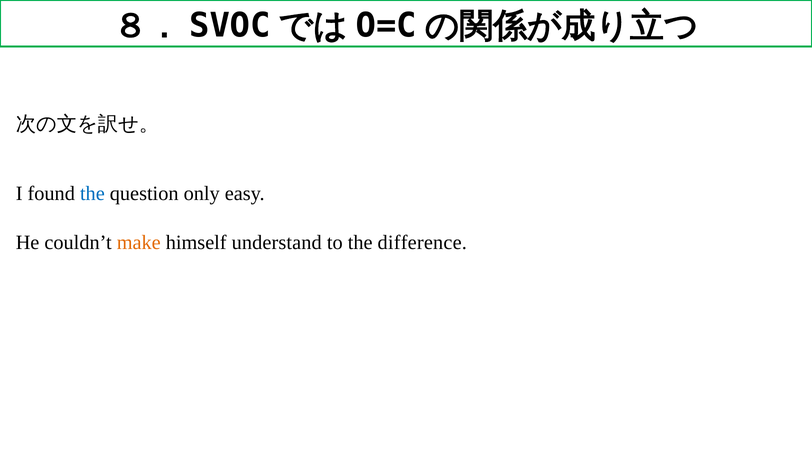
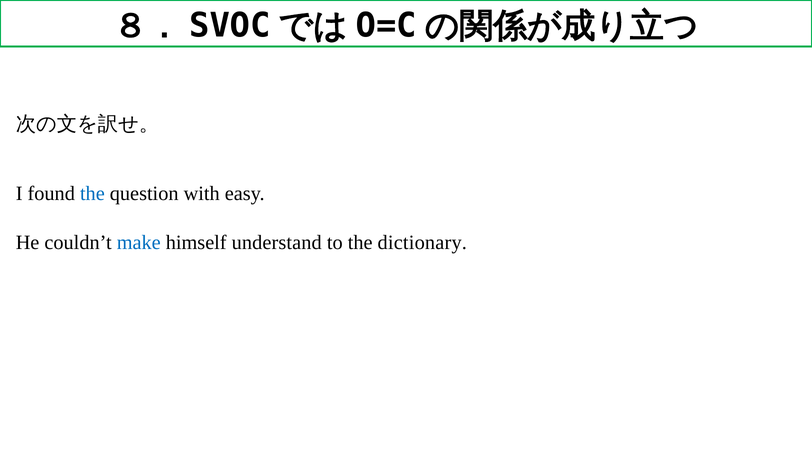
only: only -> with (202, 194)
make colour: orange -> blue (139, 242)
difference: difference -> dictionary (422, 242)
